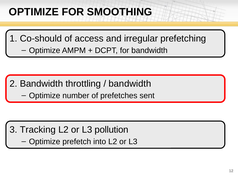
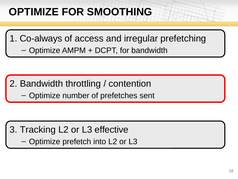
Co-should: Co-should -> Co-always (41, 38)
bandwidth: bandwidth -> contention (130, 83)
pollution: pollution -> effective (112, 129)
